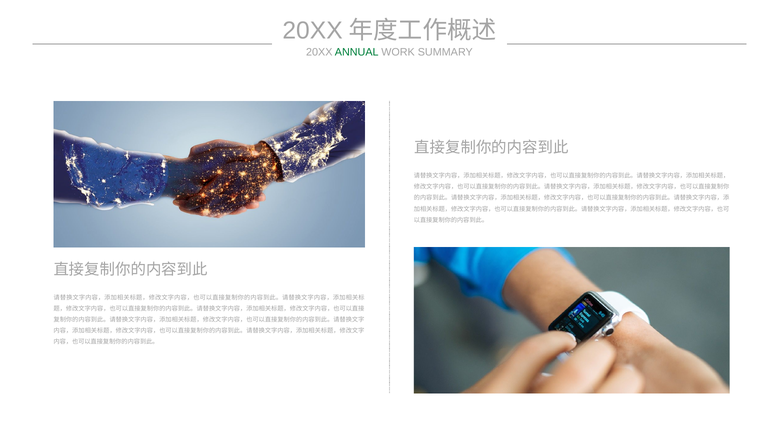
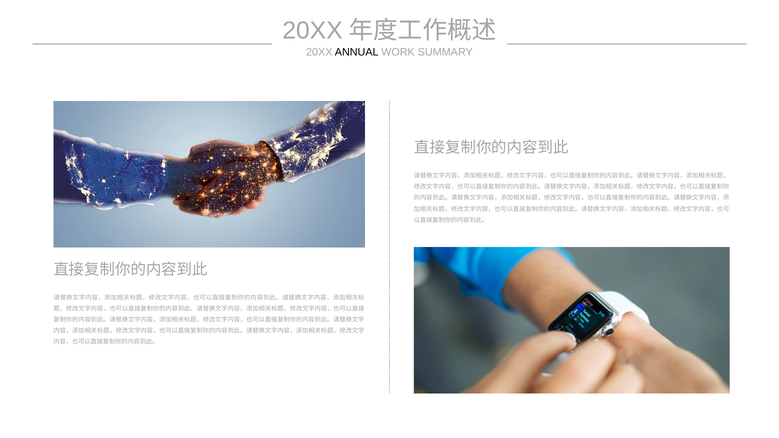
ANNUAL colour: green -> black (357, 52)
